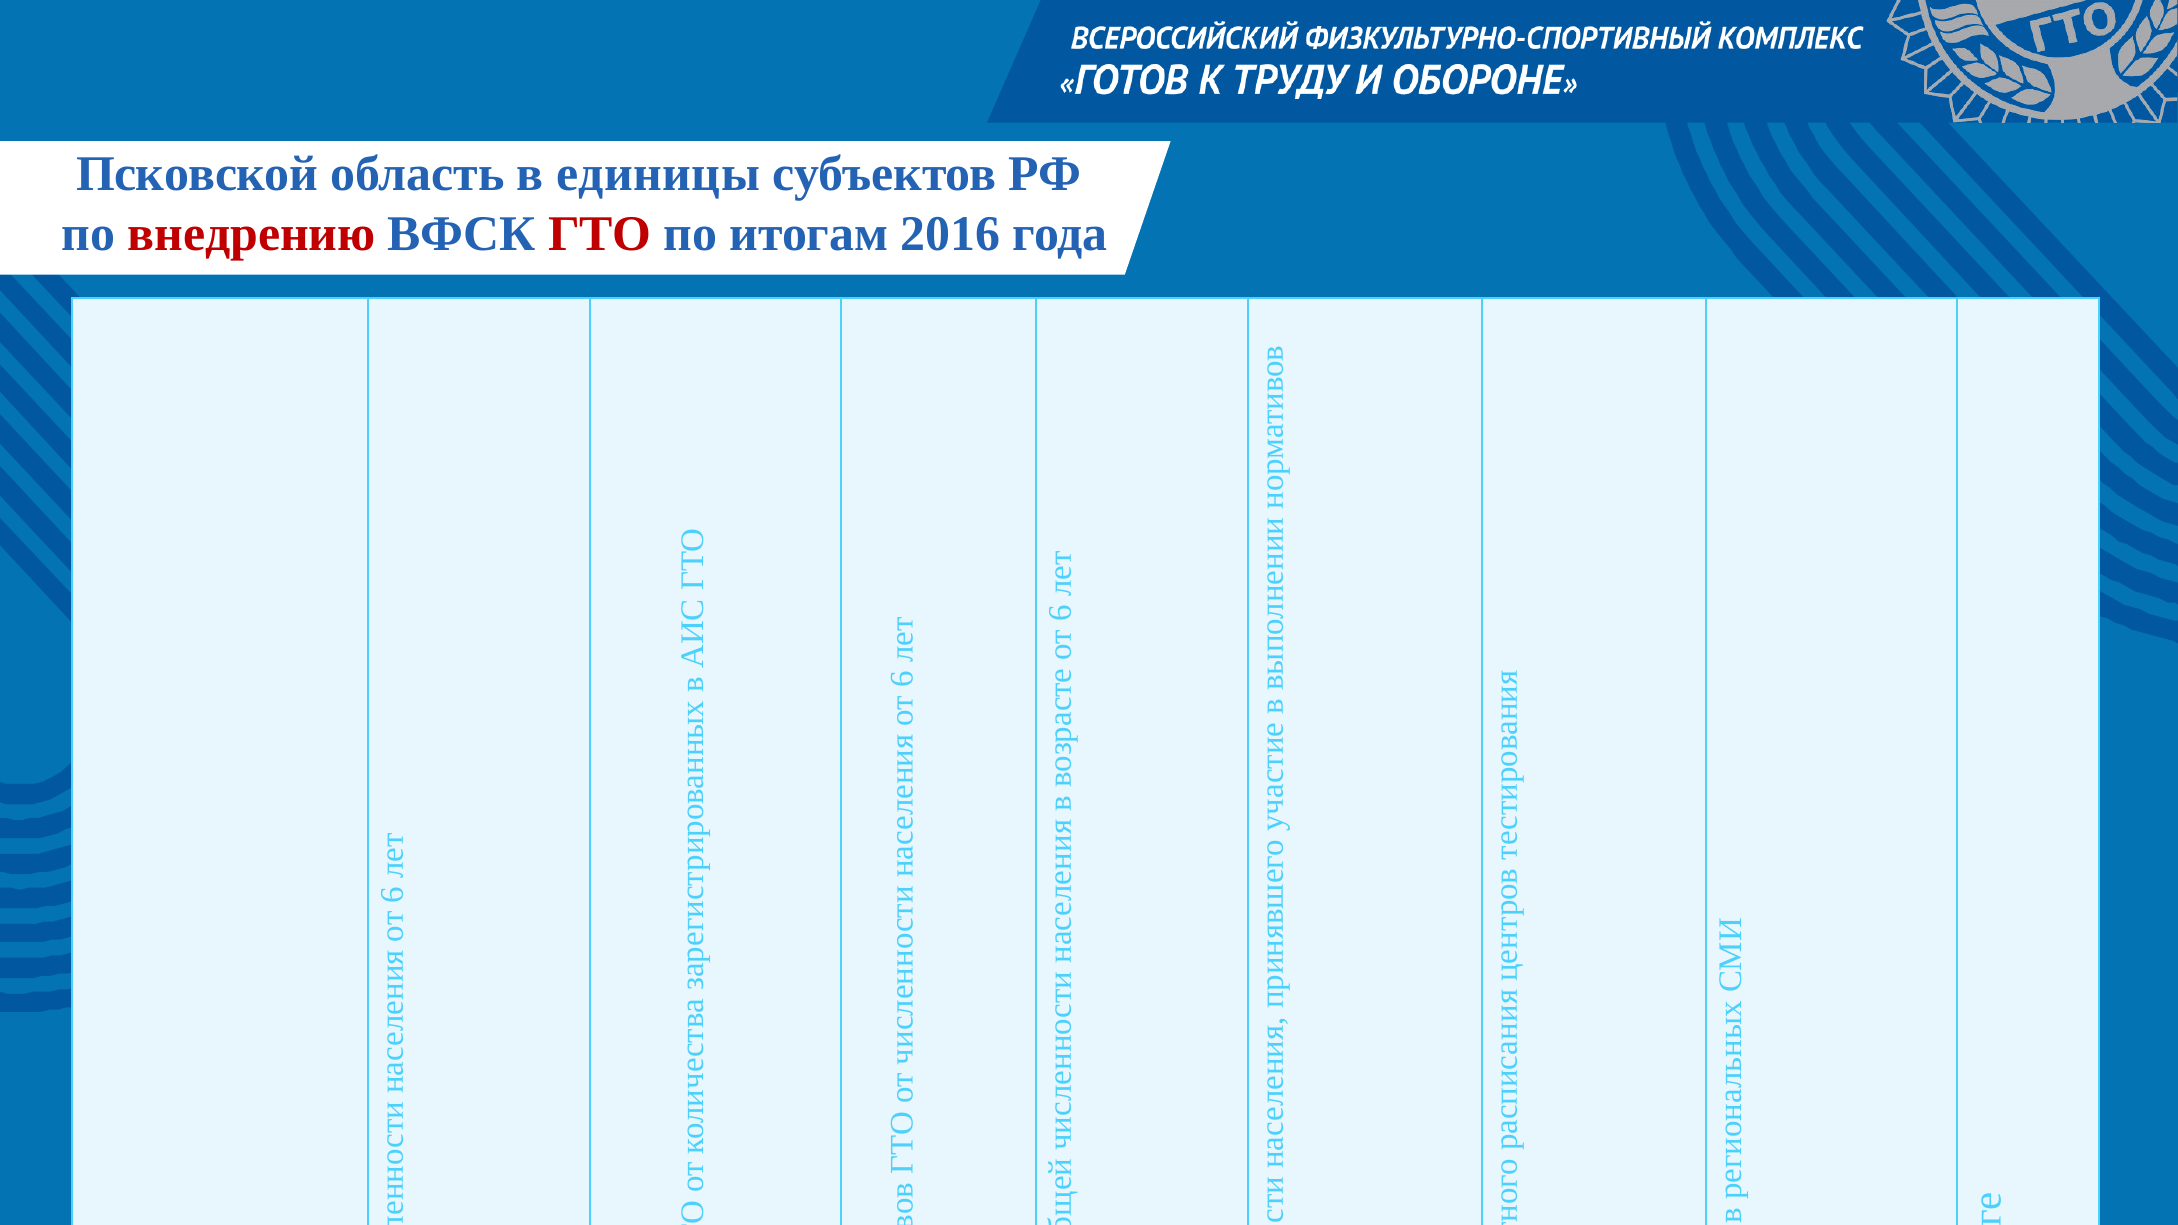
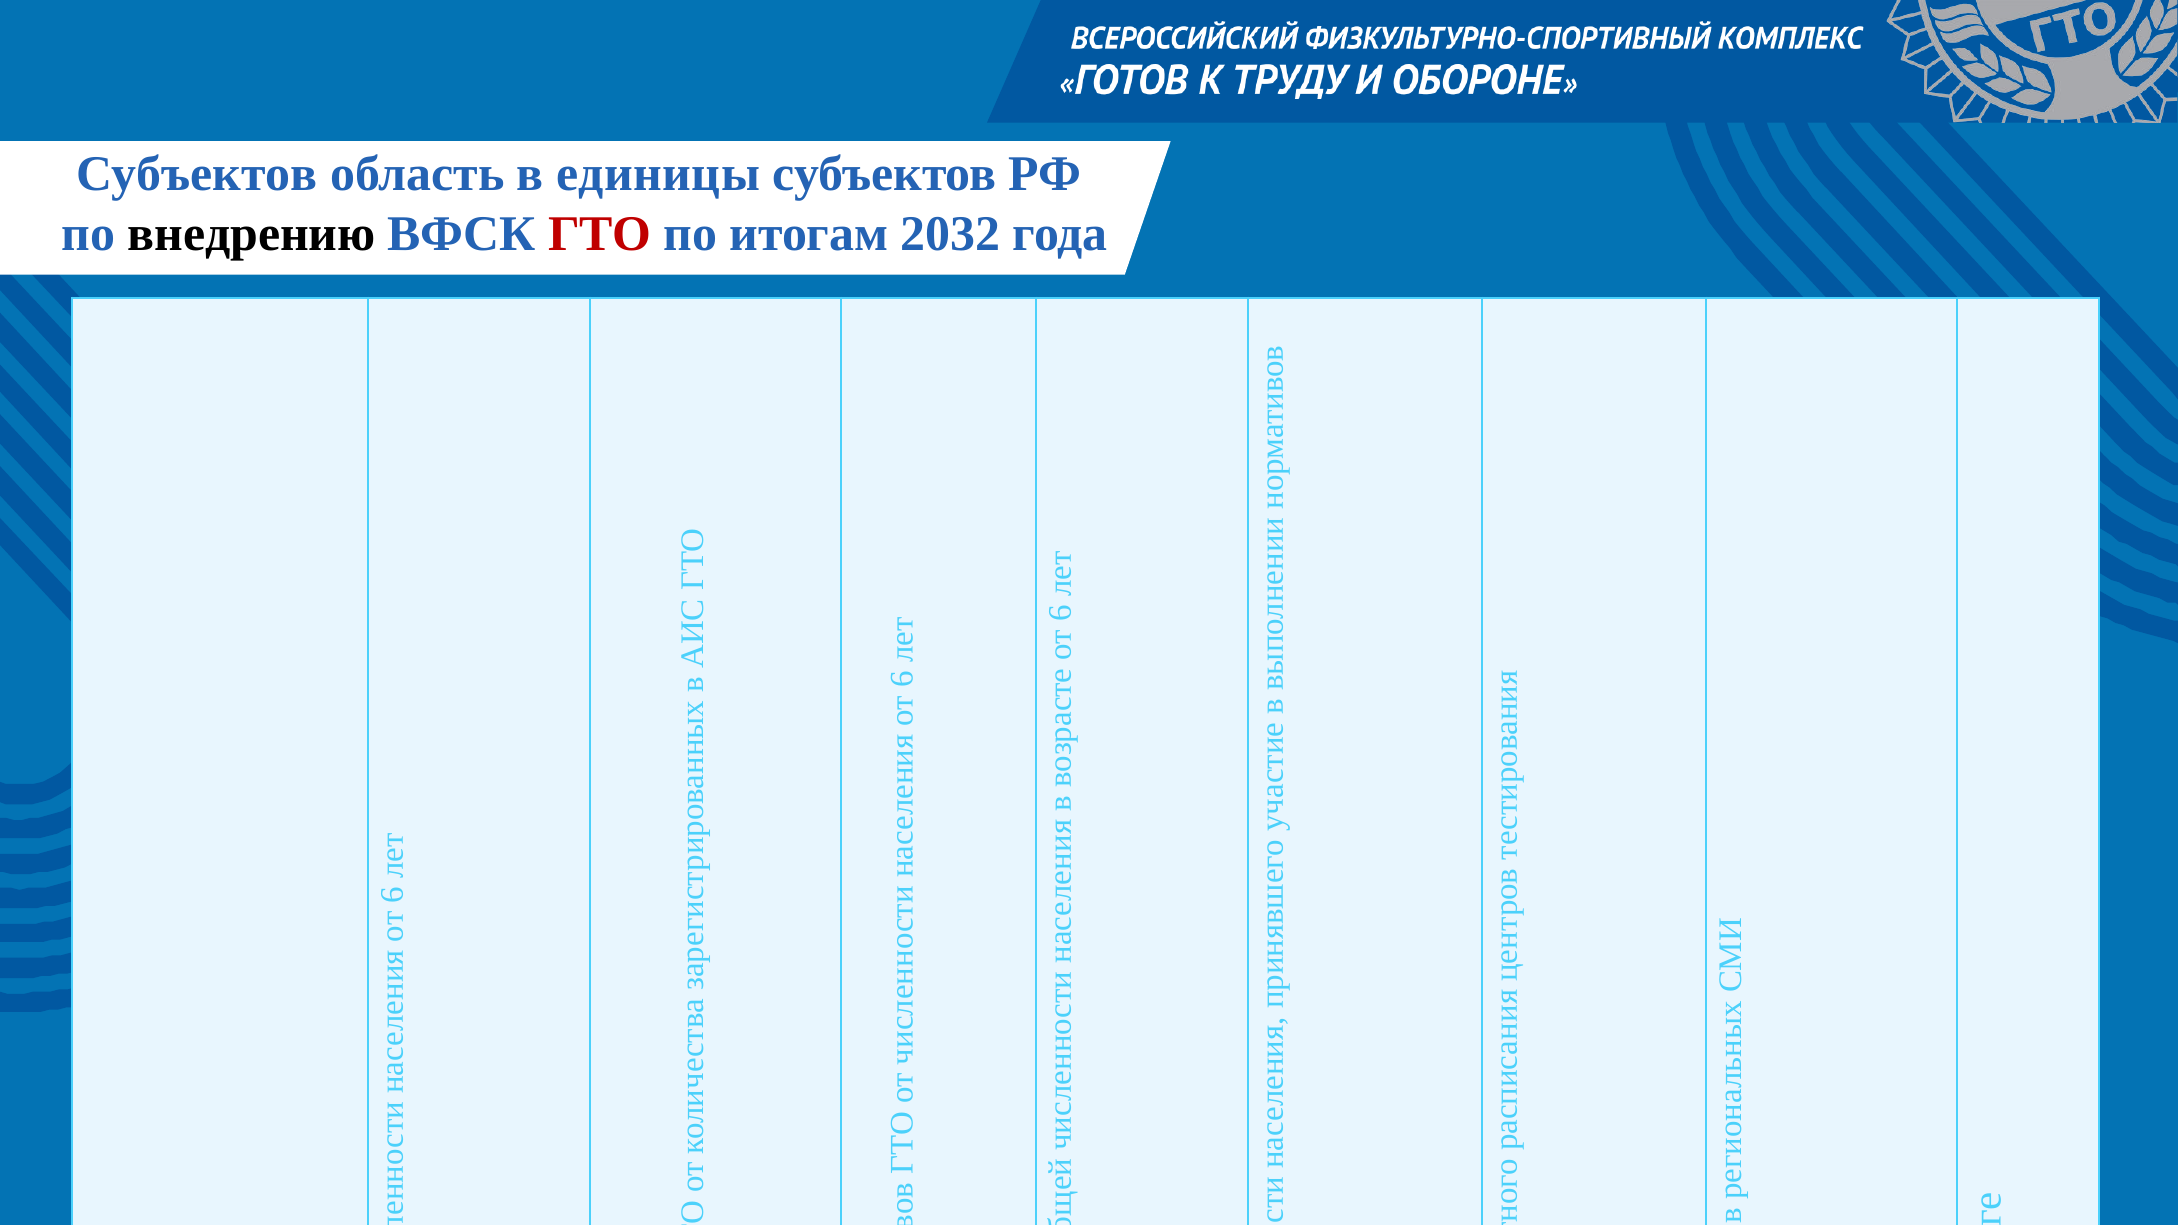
Псковской: Псковской -> Субъектов (197, 174)
внедрению colour: red -> black (252, 234)
2016: 2016 -> 2032 (951, 234)
